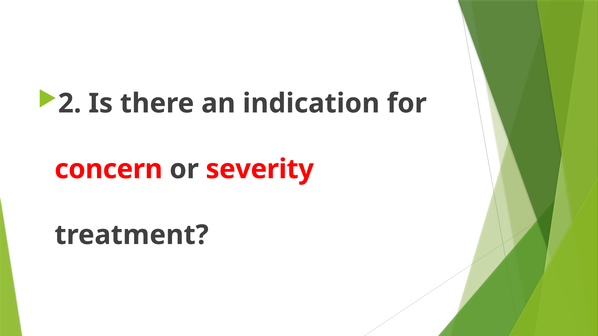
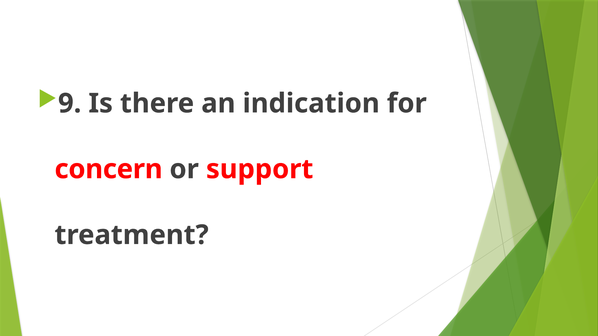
2: 2 -> 9 (70, 104)
severity: severity -> support (260, 169)
